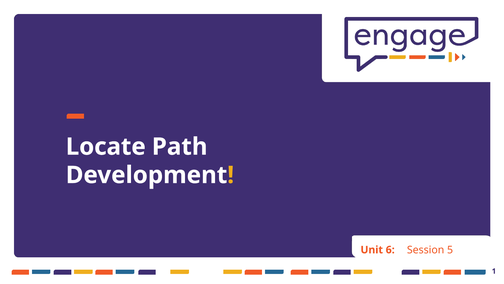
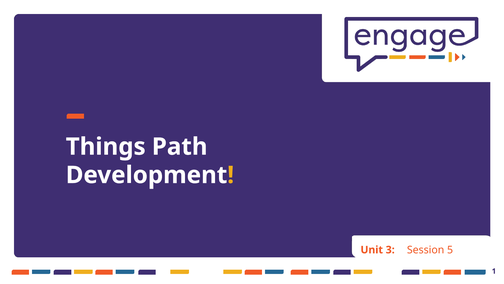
Locate: Locate -> Things (106, 147)
6: 6 -> 3 (390, 250)
